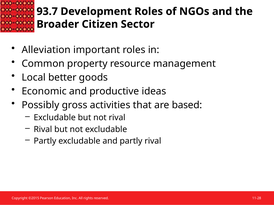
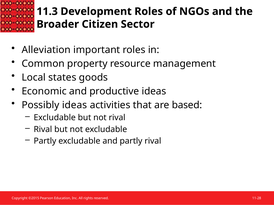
93.7: 93.7 -> 11.3 (47, 11)
better: better -> states (62, 78)
Possibly gross: gross -> ideas (75, 105)
